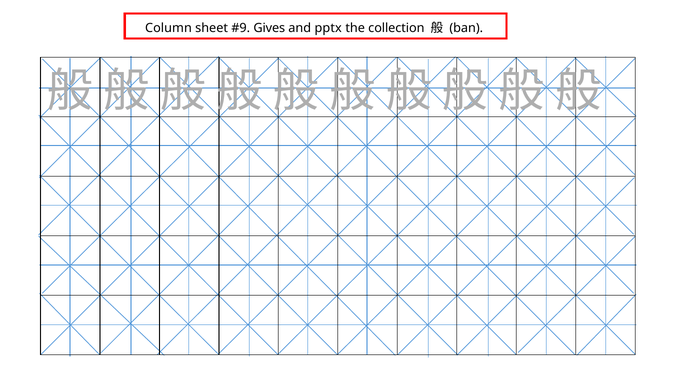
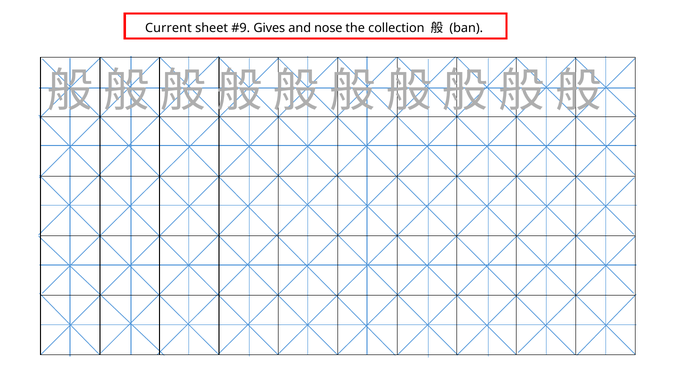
Column: Column -> Current (168, 28)
pptx: pptx -> nose (328, 28)
